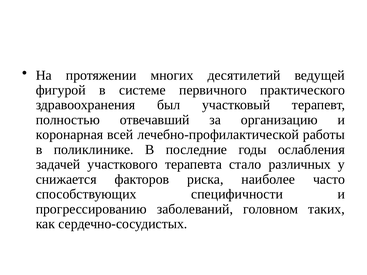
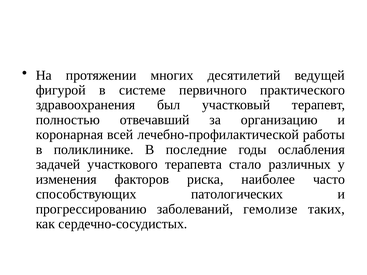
снижается: снижается -> изменения (66, 179)
специфичности: специфичности -> патологических (237, 194)
головном: головном -> гемолизе (270, 209)
